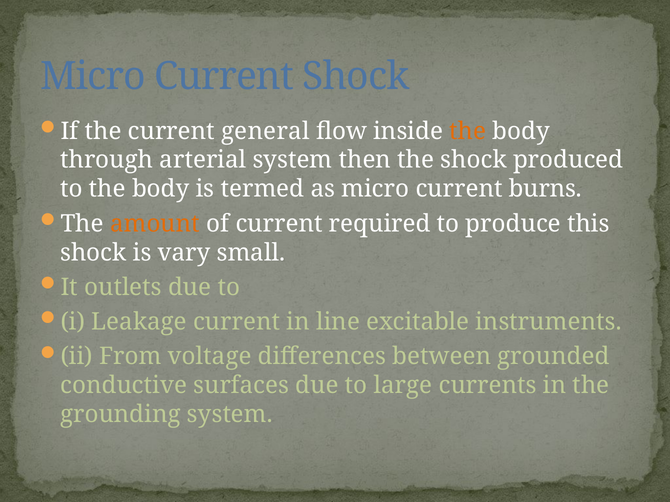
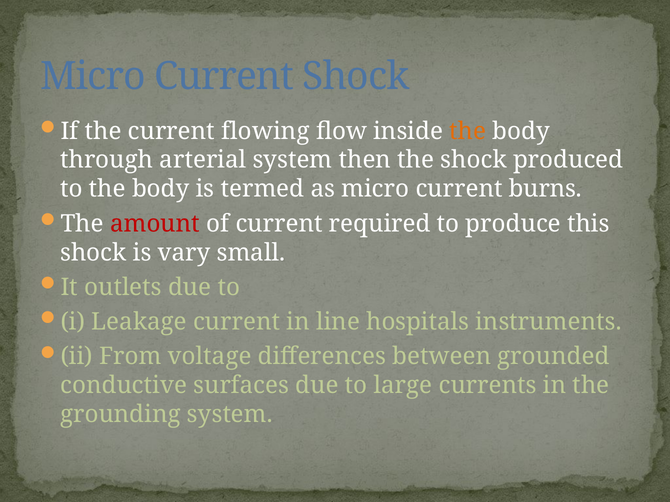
general: general -> flowing (265, 131)
amount colour: orange -> red (155, 224)
excitable: excitable -> hospitals (418, 322)
